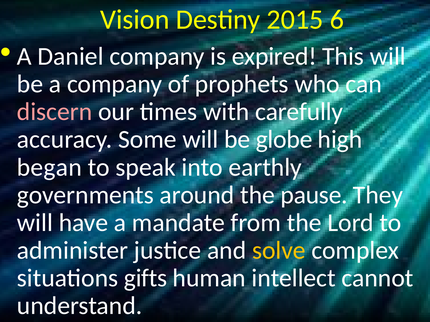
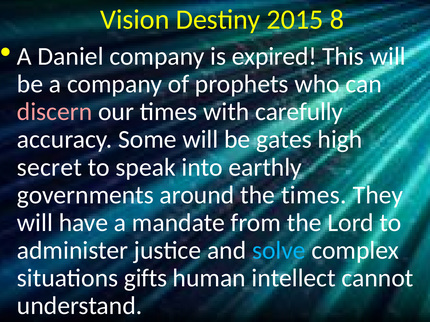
6: 6 -> 8 (337, 20)
globe: globe -> gates (284, 140)
began: began -> secret (49, 167)
the pause: pause -> times (314, 195)
solve colour: yellow -> light blue (279, 251)
